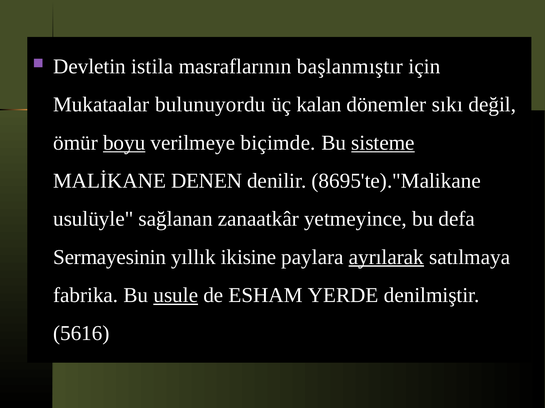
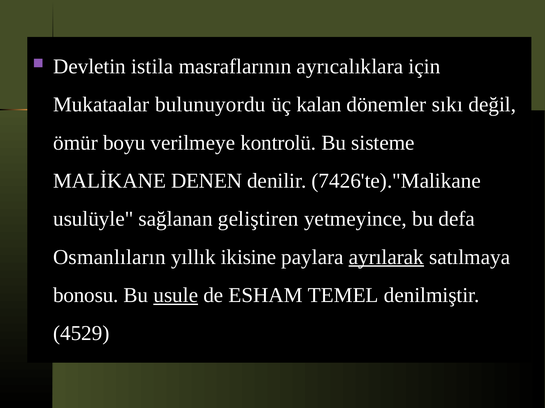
başlanmıştır: başlanmıştır -> ayrıcalıklara (350, 67)
boyu underline: present -> none (124, 143)
biçimde: biçimde -> kontrolü (278, 143)
sisteme underline: present -> none (383, 143)
8695'te)."Malikane: 8695'te)."Malikane -> 7426'te)."Malikane (396, 181)
zanaatkâr: zanaatkâr -> geliştiren (258, 219)
Sermayesinin: Sermayesinin -> Osmanlıların (109, 258)
fabrika: fabrika -> bonosu (86, 296)
YERDE: YERDE -> TEMEL (343, 296)
5616: 5616 -> 4529 (81, 334)
